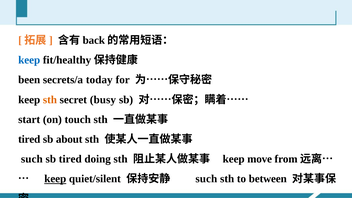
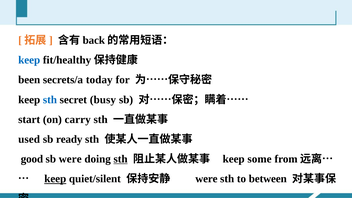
sth colour: orange -> blue (50, 100)
touch: touch -> carry (78, 119)
tired: tired -> used (29, 139)
about: about -> ready (69, 139)
such: such -> good (32, 159)
sb tired: tired -> were (70, 159)
sth underline: none -> present (121, 159)
move: move -> some (260, 159)
such: such -> were (206, 179)
